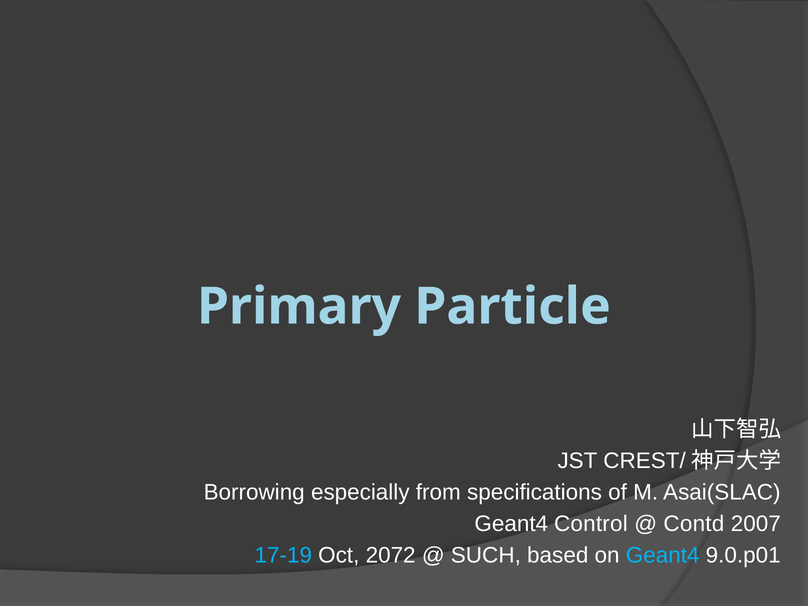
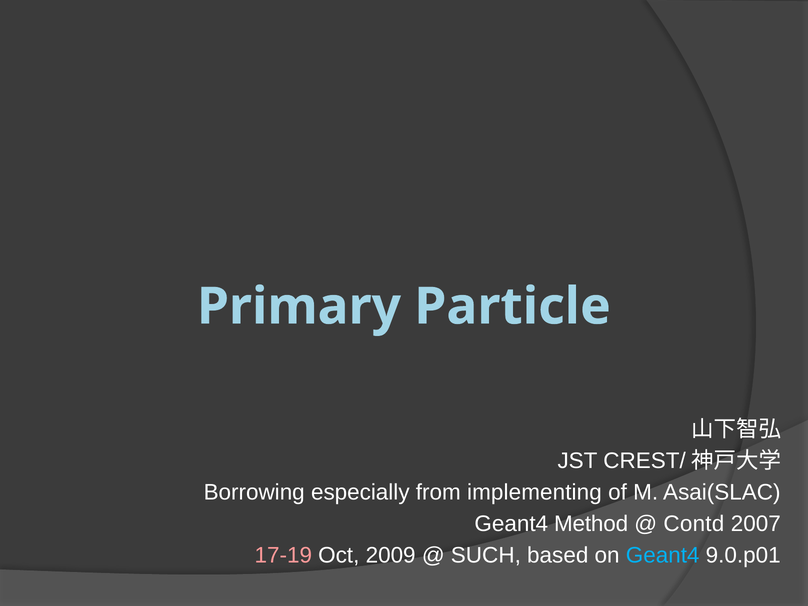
specifications: specifications -> implementing (534, 492)
Control: Control -> Method (591, 524)
17-19 colour: light blue -> pink (283, 555)
2072: 2072 -> 2009 (391, 555)
